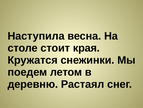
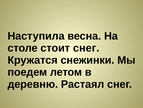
стоит края: края -> снег (86, 48)
